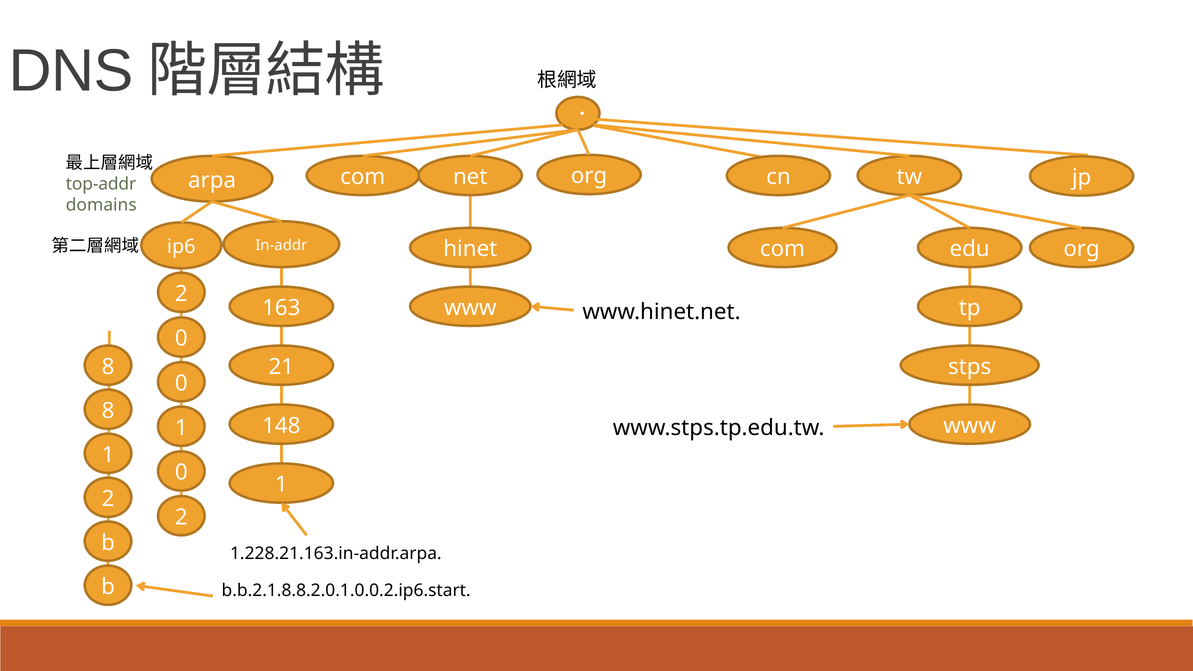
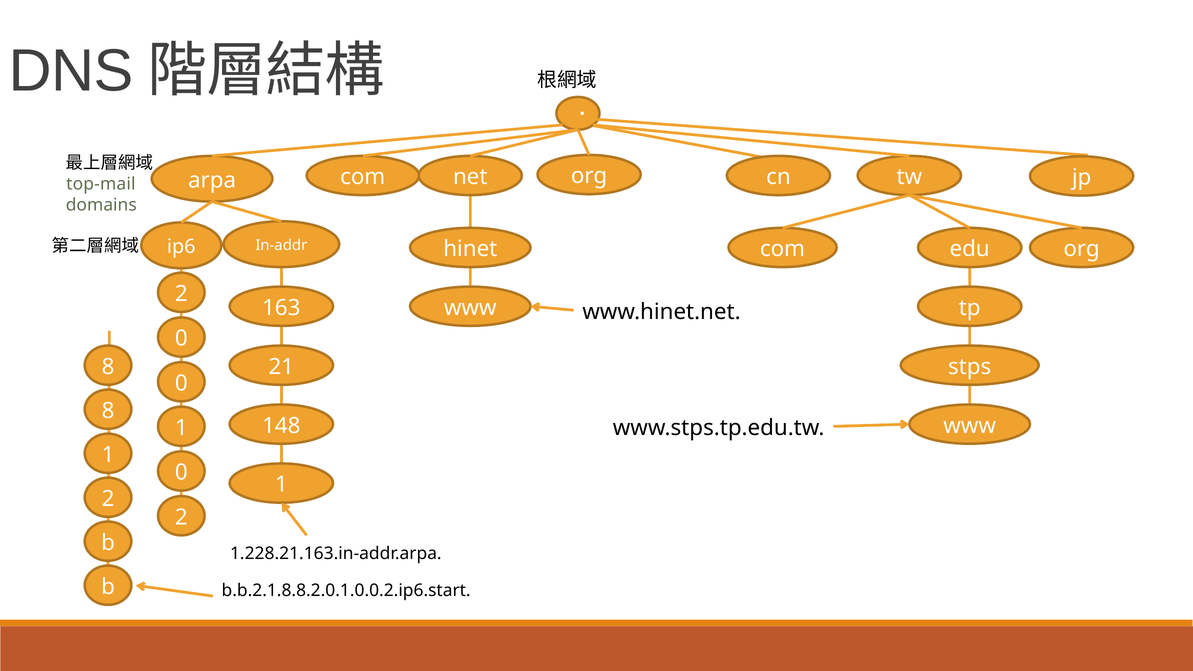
top-addr: top-addr -> top-mail (101, 184)
